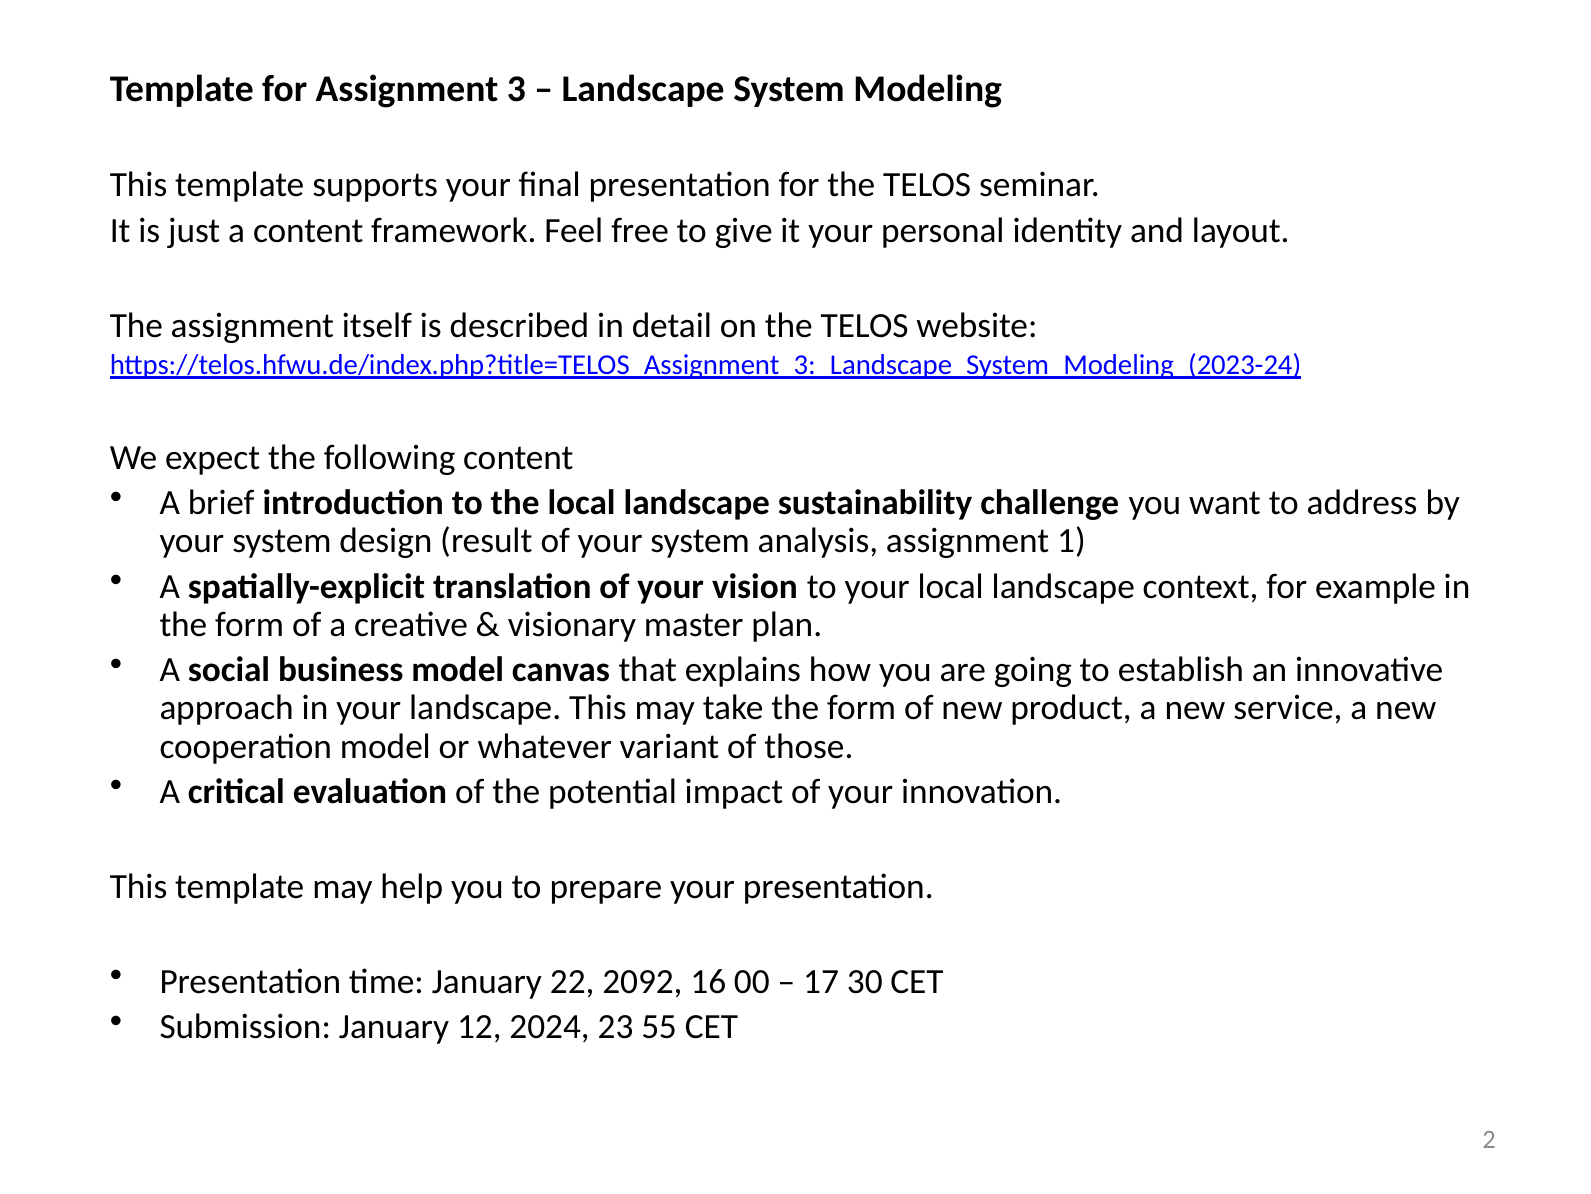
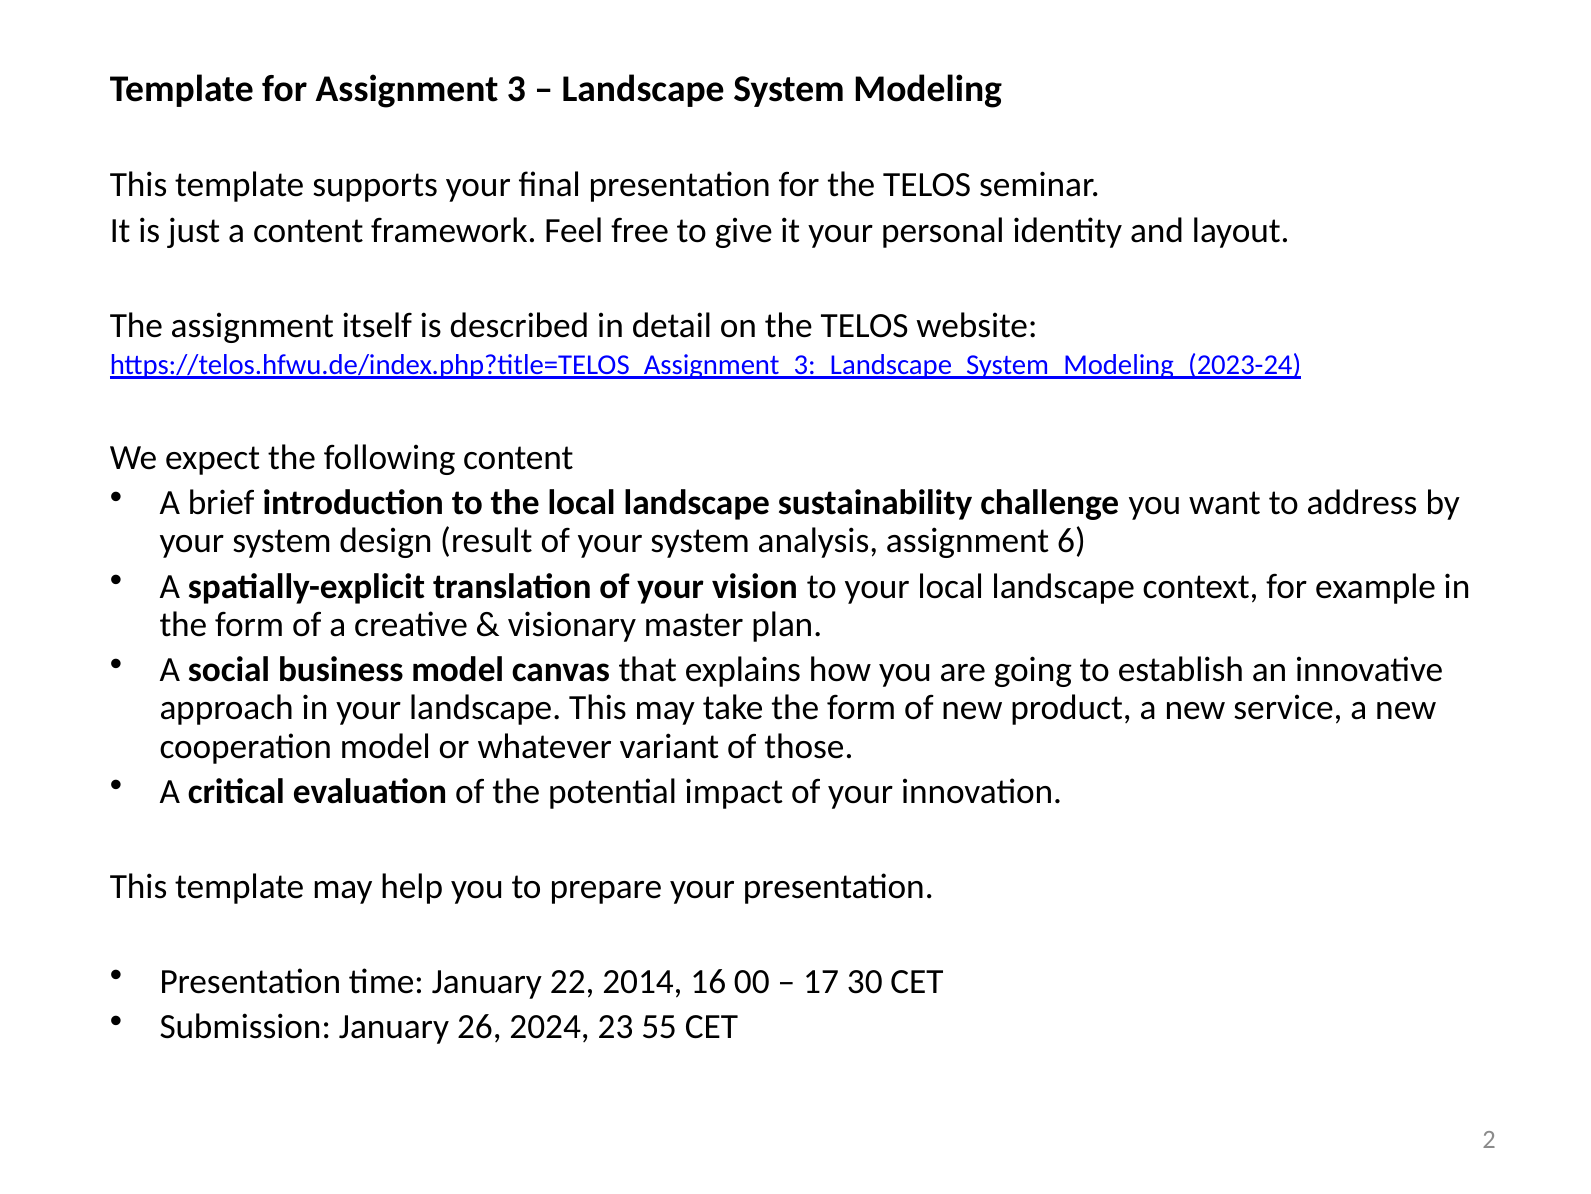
1: 1 -> 6 (1071, 541)
2092: 2092 -> 2014 (642, 981)
12: 12 -> 26 (479, 1026)
